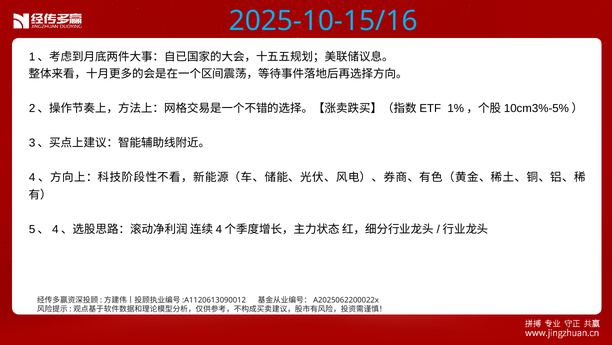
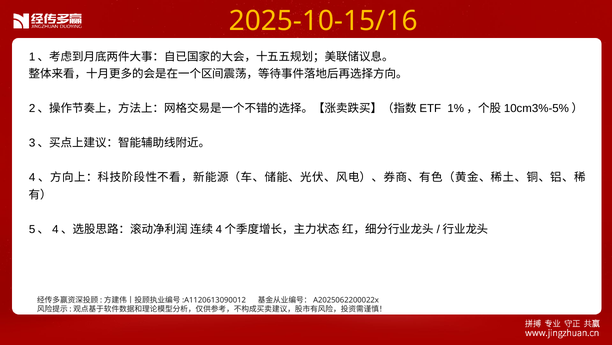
2025-10-15/16 colour: light blue -> yellow (323, 21)
